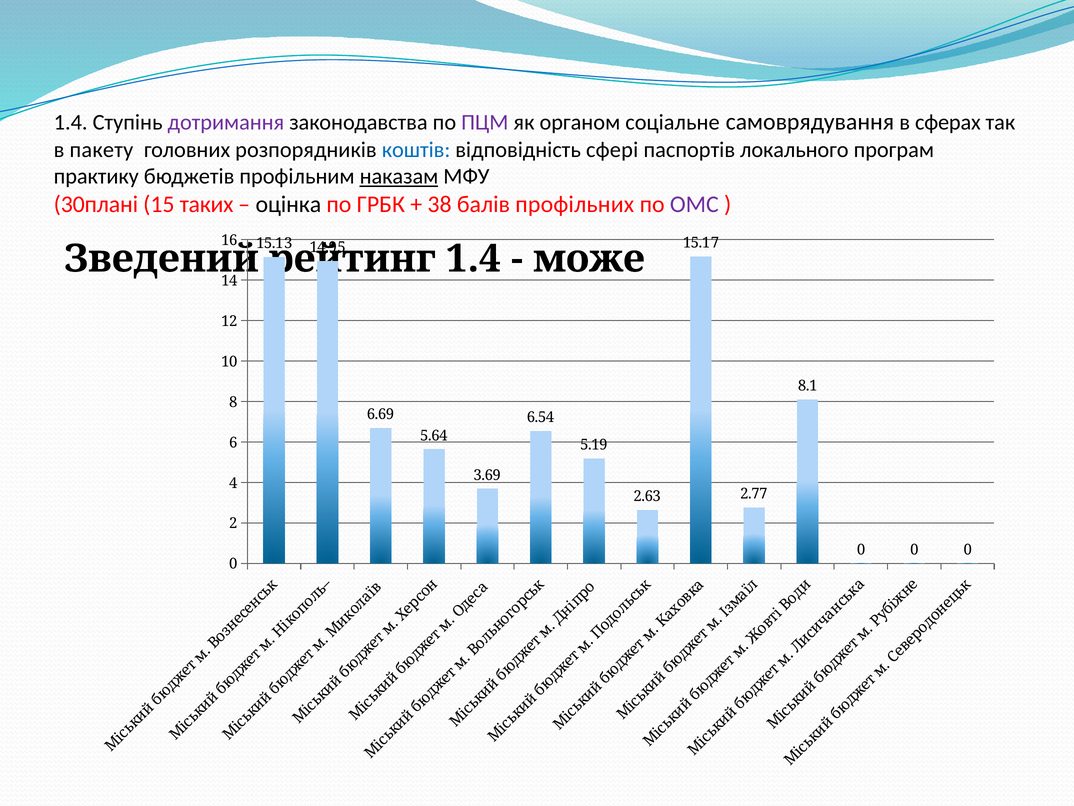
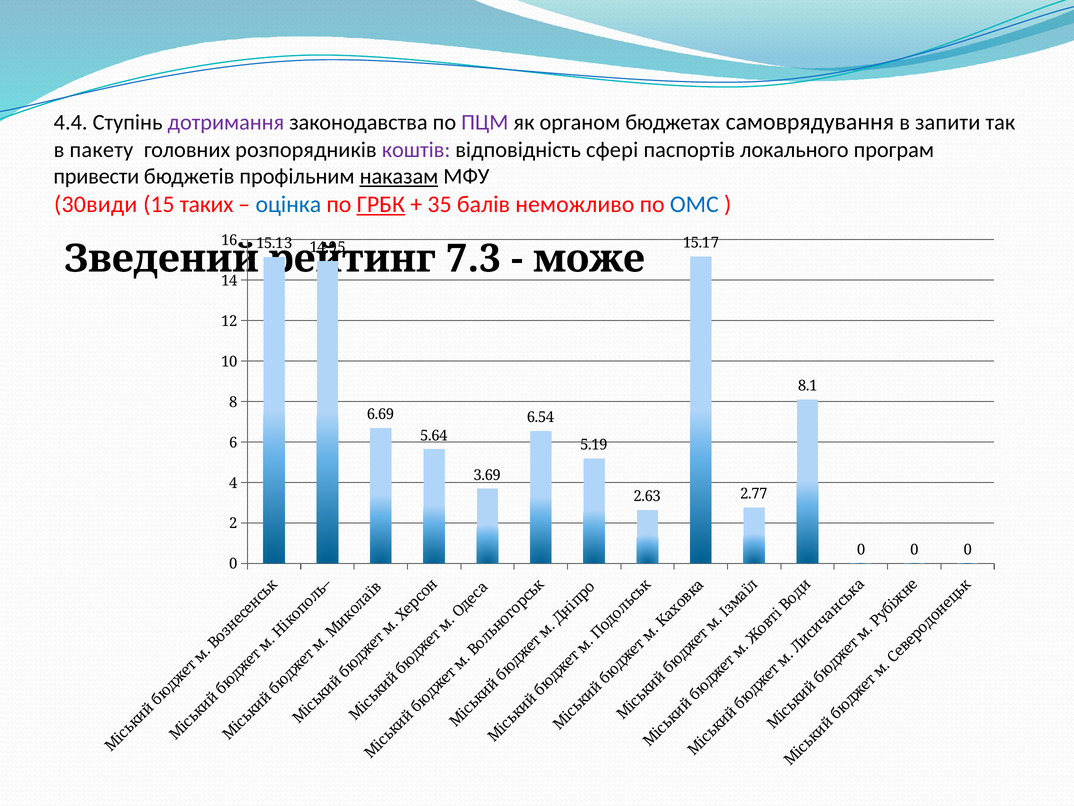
1.4: 1.4 -> 4.4 (71, 122)
соціальне: соціальне -> бюджетах (673, 122)
сферах: сферах -> запити (948, 122)
коштів colour: blue -> purple (416, 150)
практику: практику -> привести (96, 176)
30плані: 30плані -> 30види (96, 204)
оцінка colour: black -> blue (288, 204)
ГРБК underline: none -> present (381, 204)
38: 38 -> 35 (440, 204)
профільних: профільних -> неможливо (575, 204)
ОМС colour: purple -> blue (694, 204)
1.4: 1.4 -> 7.3 (473, 259)
